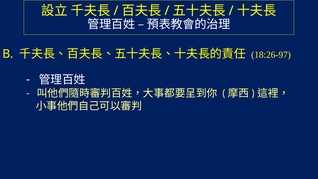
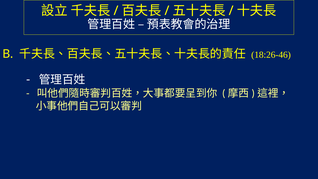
18:26-97: 18:26-97 -> 18:26-46 (271, 55)
